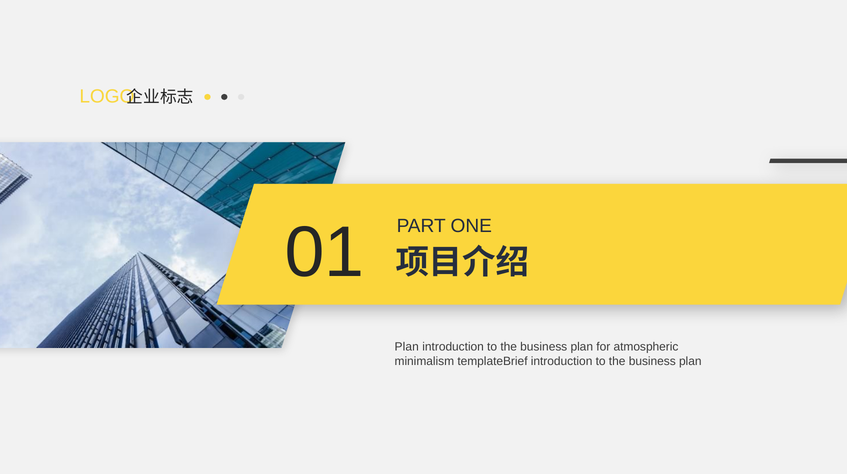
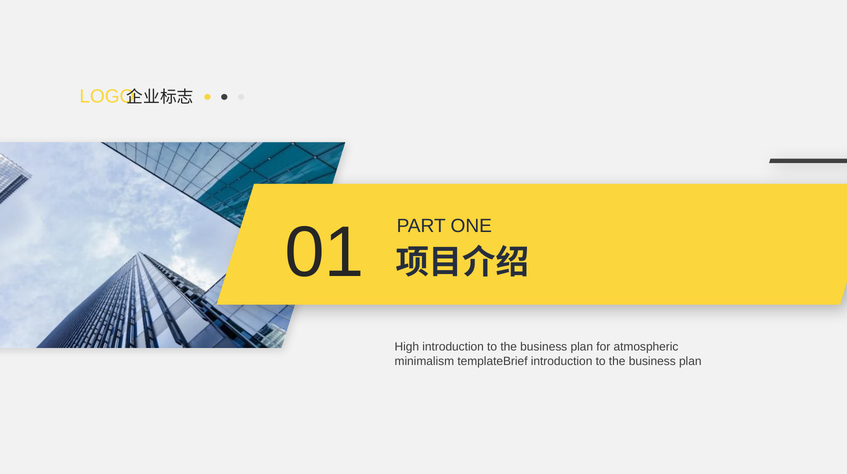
Plan: Plan -> High (407, 347)
